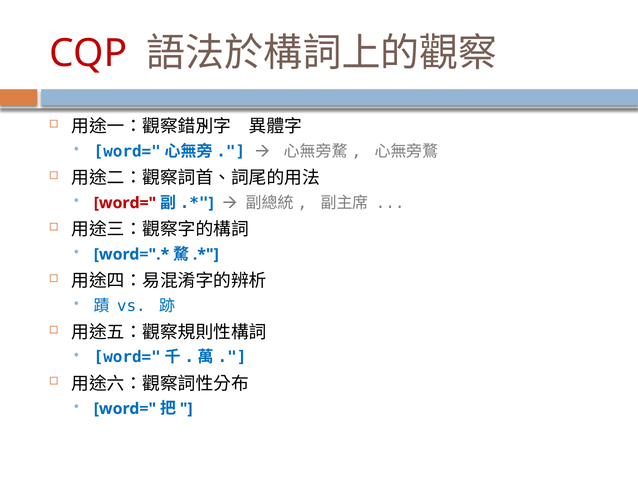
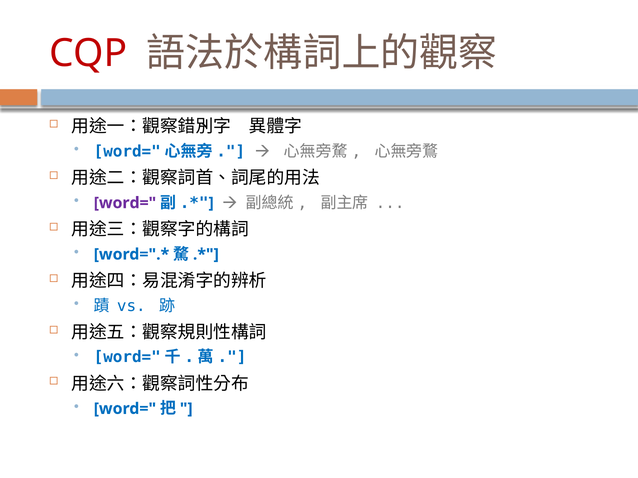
word= colour: red -> purple (125, 203)
